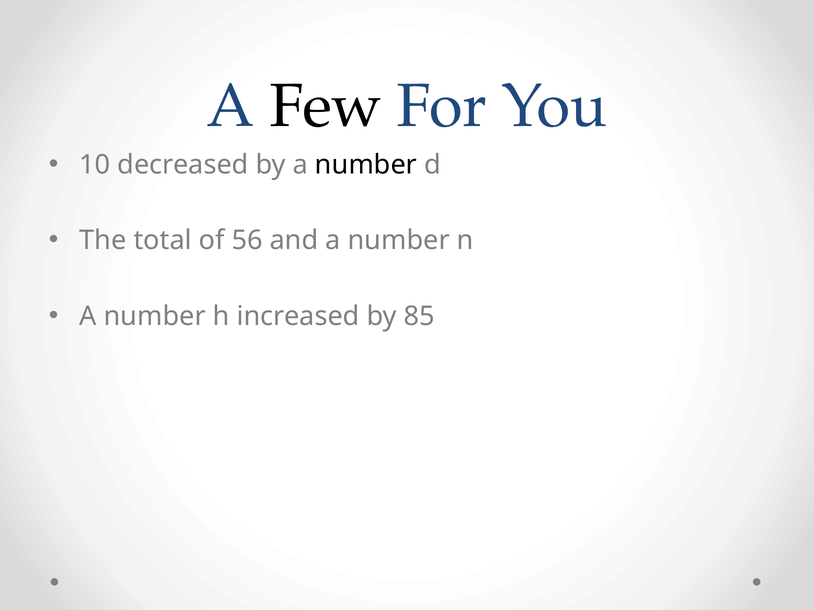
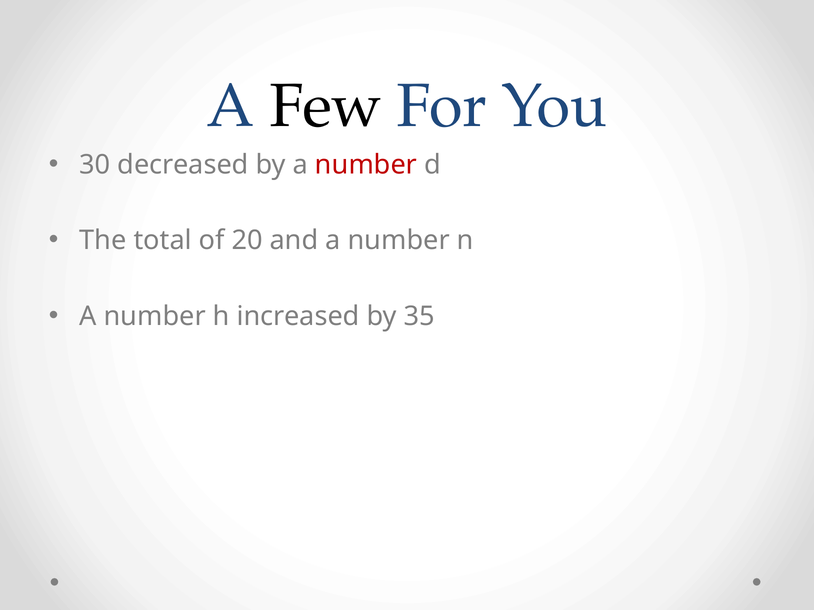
10: 10 -> 30 (95, 165)
number colour: black -> red (366, 165)
56: 56 -> 20 (247, 241)
85: 85 -> 35 (419, 317)
